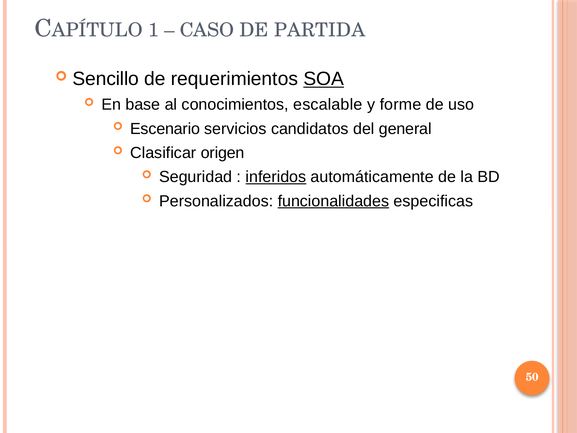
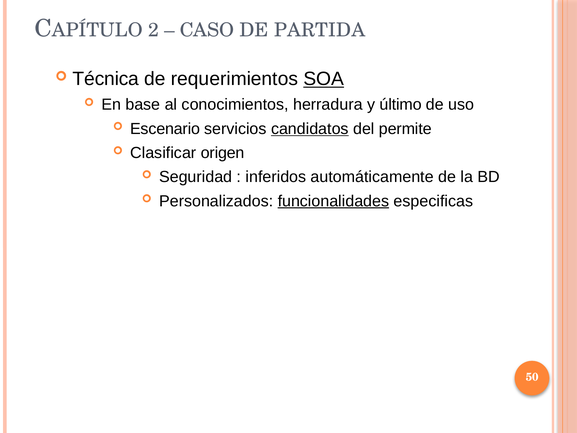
1: 1 -> 2 (153, 30)
Sencillo: Sencillo -> Técnica (106, 79)
escalable: escalable -> herradura (328, 105)
forme: forme -> último (401, 105)
candidatos underline: none -> present (310, 129)
general: general -> permite (405, 129)
inferidos underline: present -> none (276, 177)
